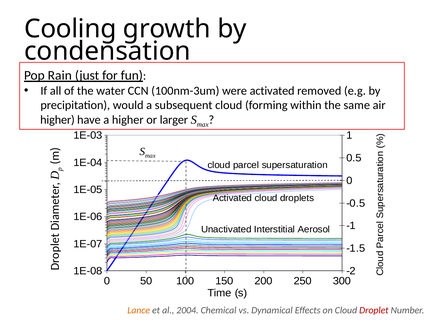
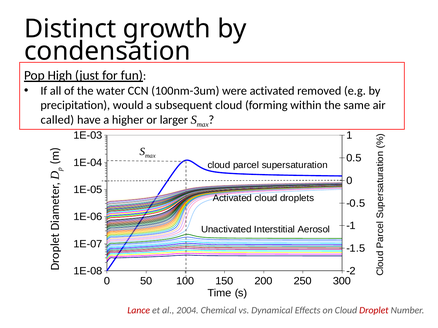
Cooling: Cooling -> Distinct (70, 29)
Rain: Rain -> High (60, 76)
higher: higher -> called (57, 120)
Lance colour: orange -> red (139, 311)
